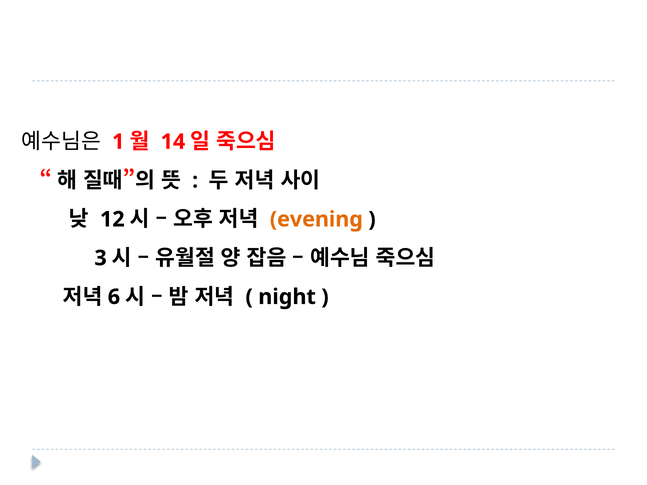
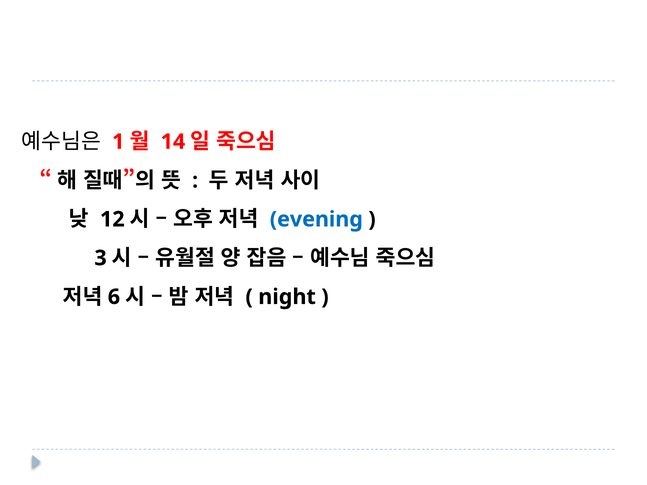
evening colour: orange -> blue (316, 219)
